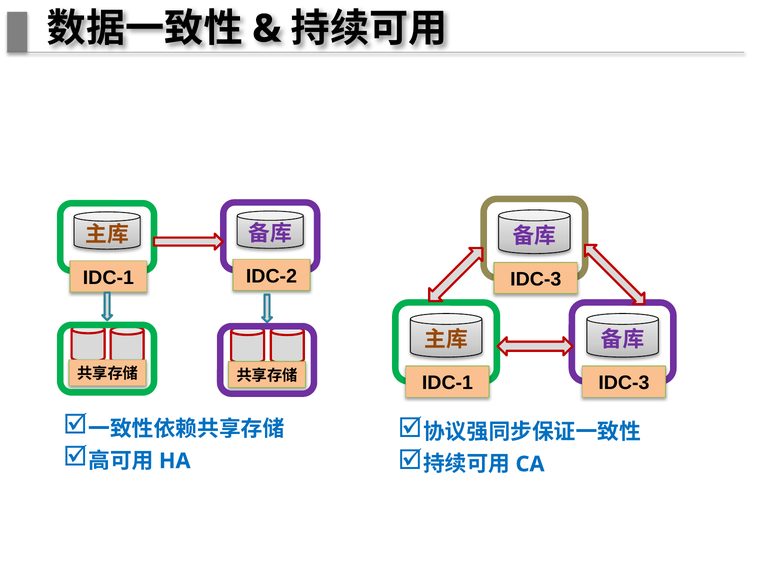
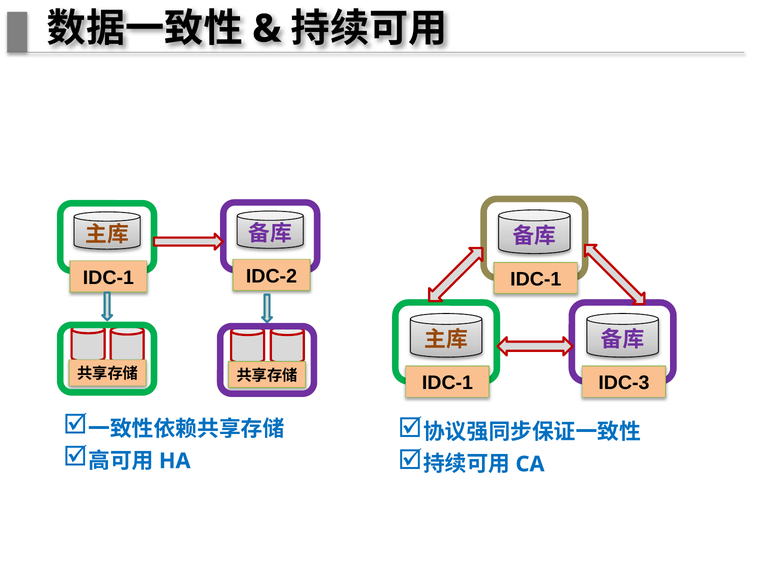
IDC-3: IDC-3 -> IDC-1 (536, 280)
